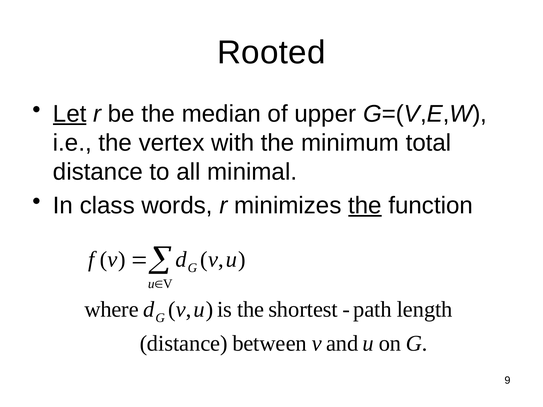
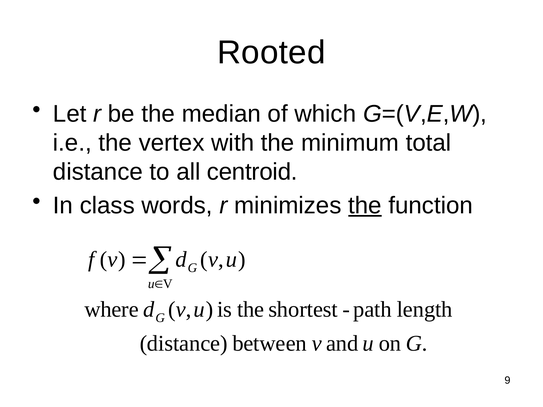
Let underline: present -> none (70, 114)
upper: upper -> which (325, 114)
minimal: minimal -> centroid (252, 172)
